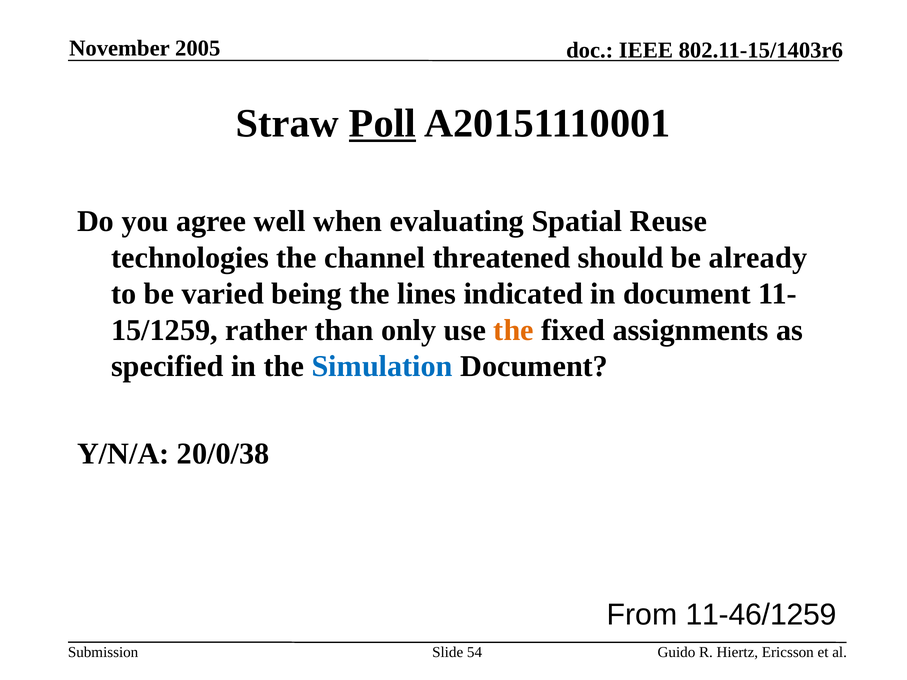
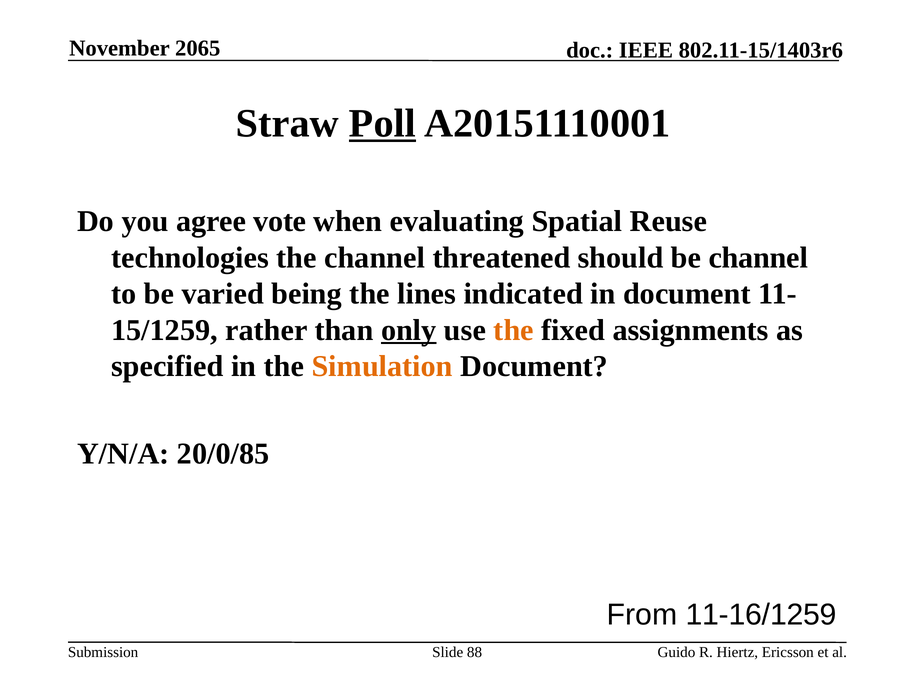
2005: 2005 -> 2065 (198, 48)
well: well -> vote (280, 221)
be already: already -> channel (758, 258)
only underline: none -> present (409, 330)
Simulation colour: blue -> orange (382, 366)
20/0/38: 20/0/38 -> 20/0/85 (223, 454)
11-46/1259: 11-46/1259 -> 11-16/1259 (761, 615)
54: 54 -> 88 (475, 652)
